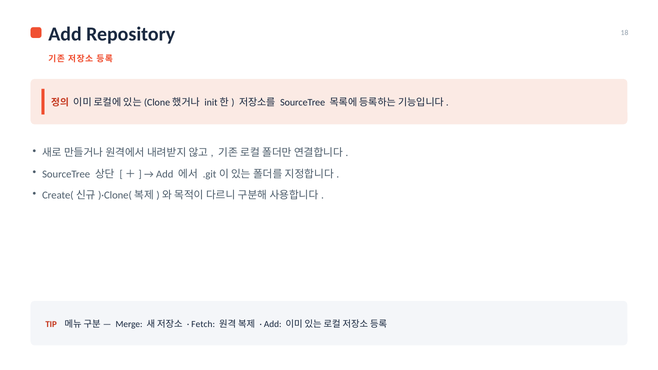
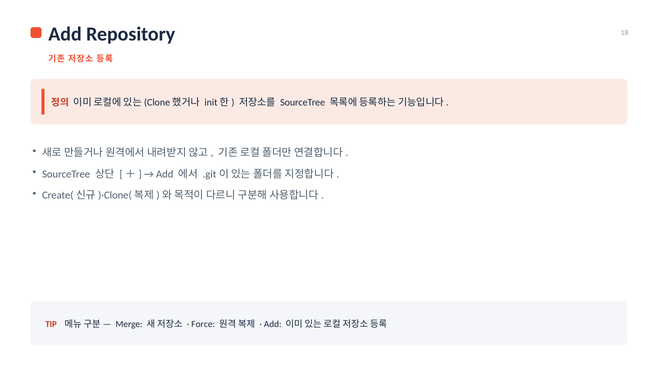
Fetch: Fetch -> Force (203, 324)
